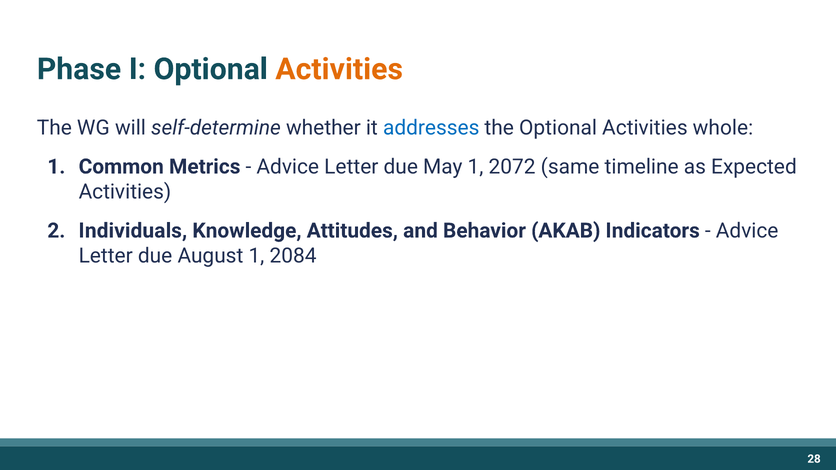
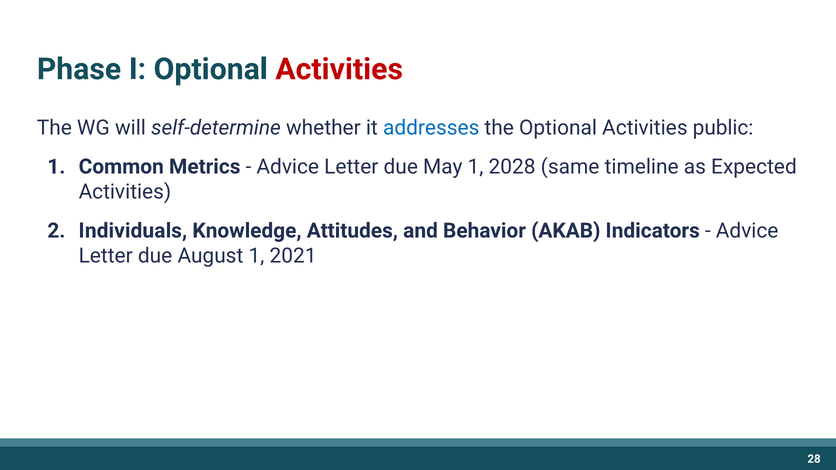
Activities colour: orange -> red (339, 69)
whole: whole -> public (723, 128)
2072: 2072 -> 2028 (512, 167)
2084: 2084 -> 2021 (293, 256)
